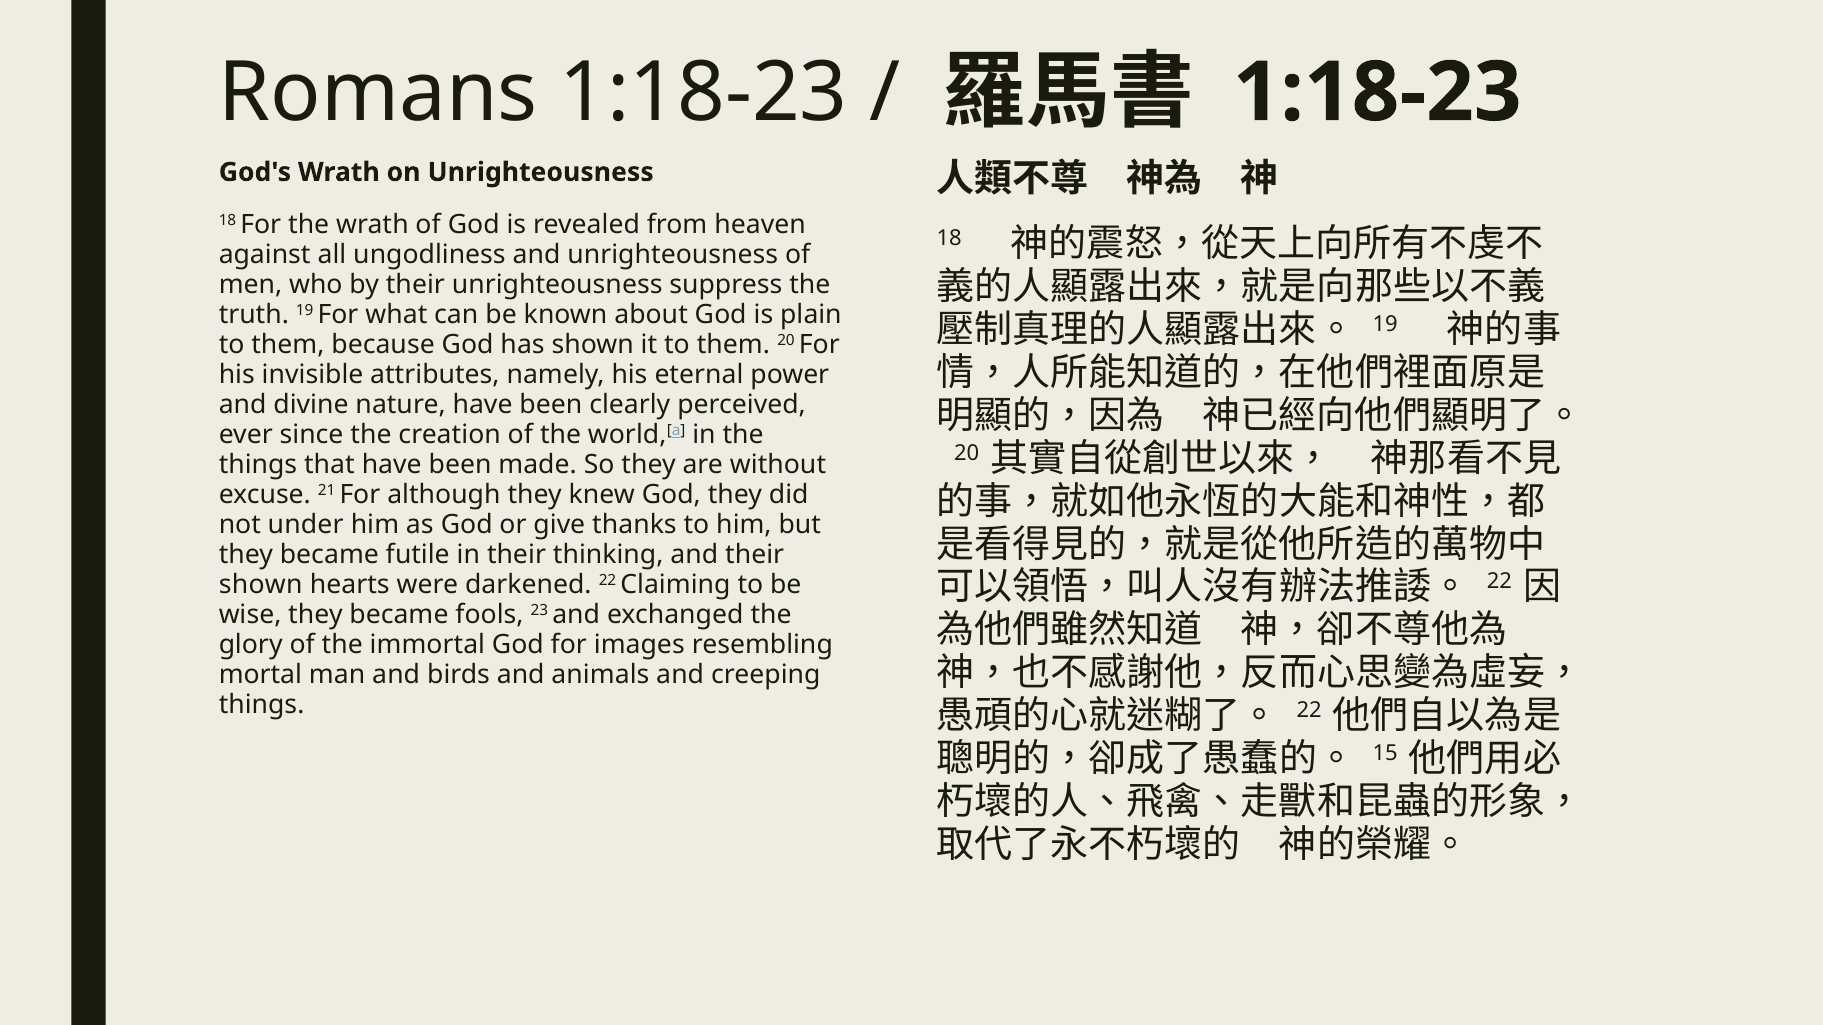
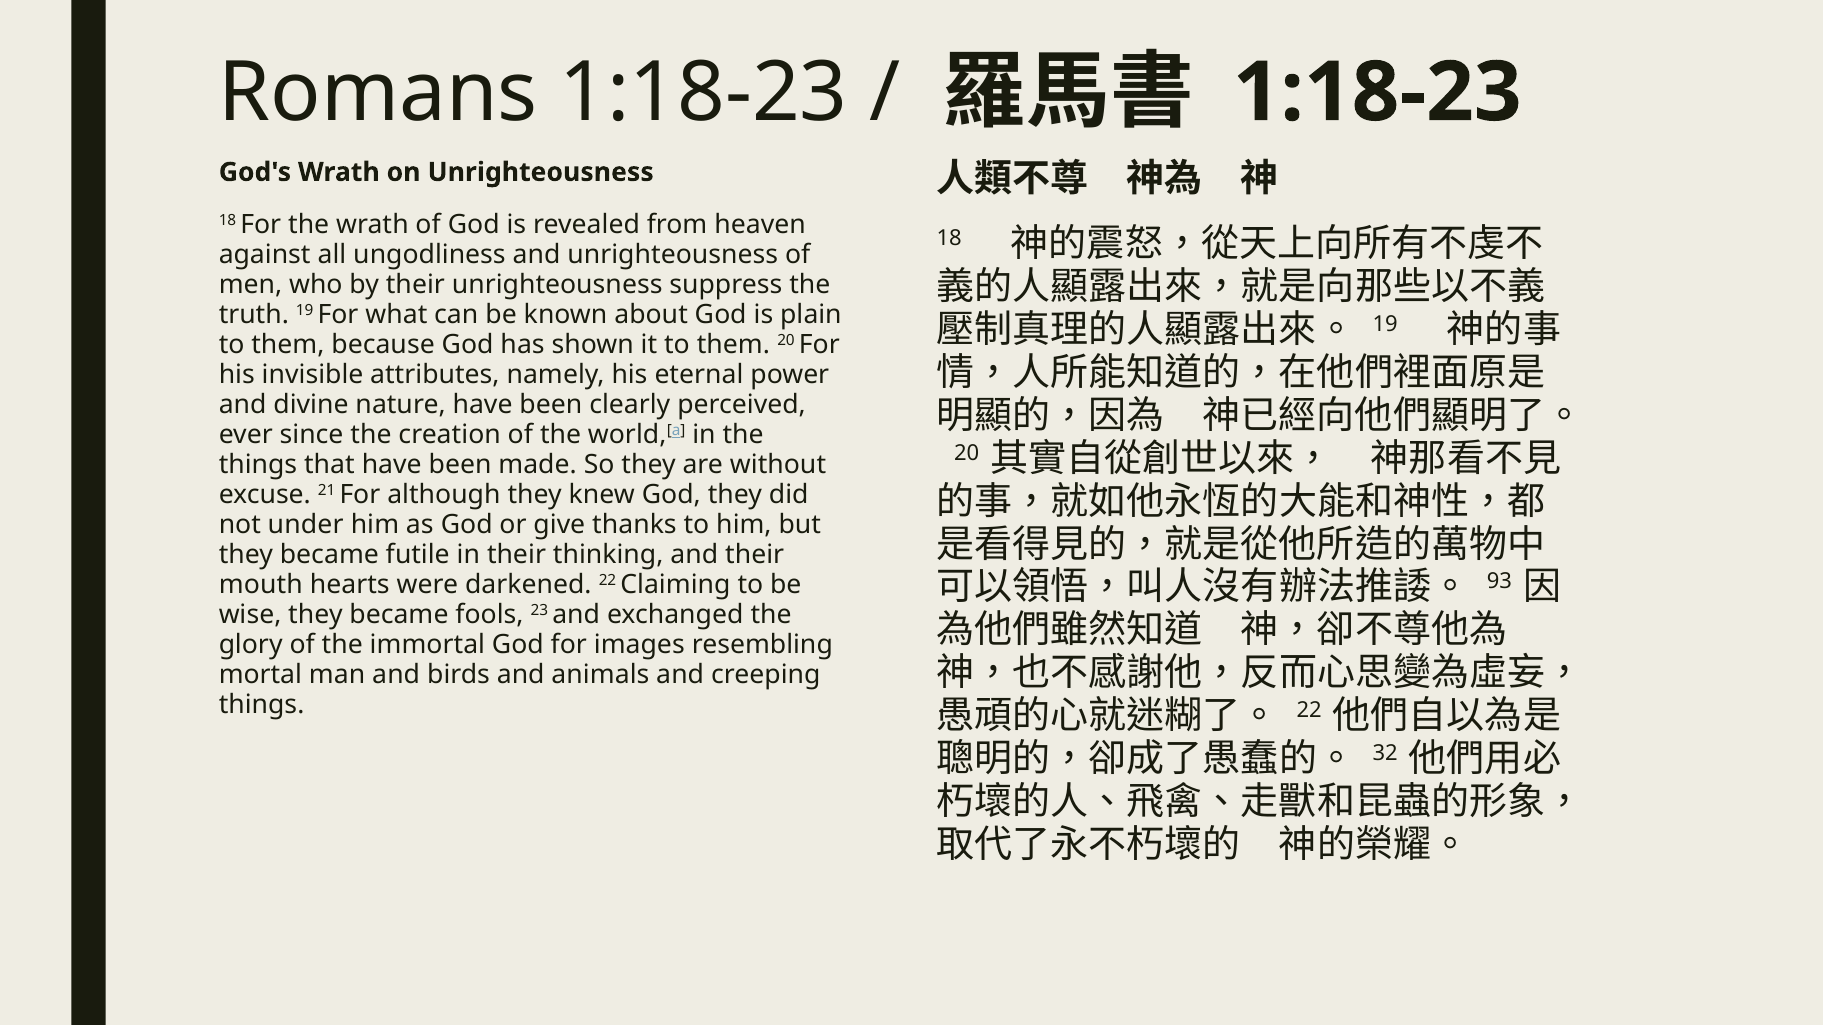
22: 22 -> 93 (1499, 582)
shown: shown -> mouth (261, 585)
15: 15 -> 32 (1385, 753)
